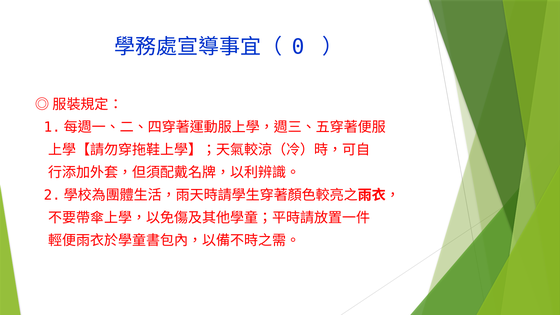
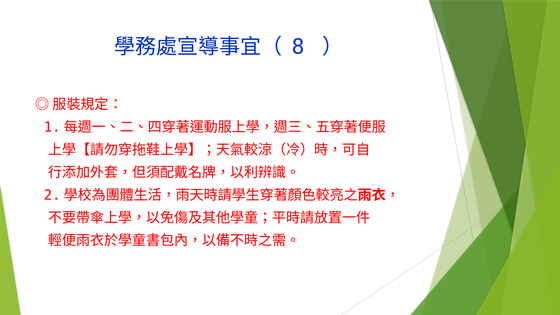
0: 0 -> 8 (298, 47)
